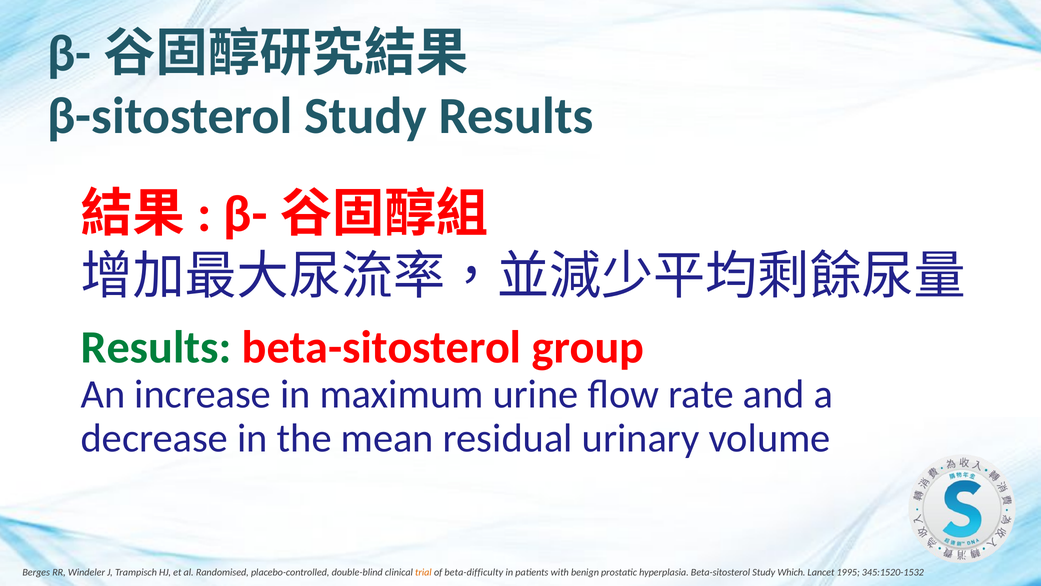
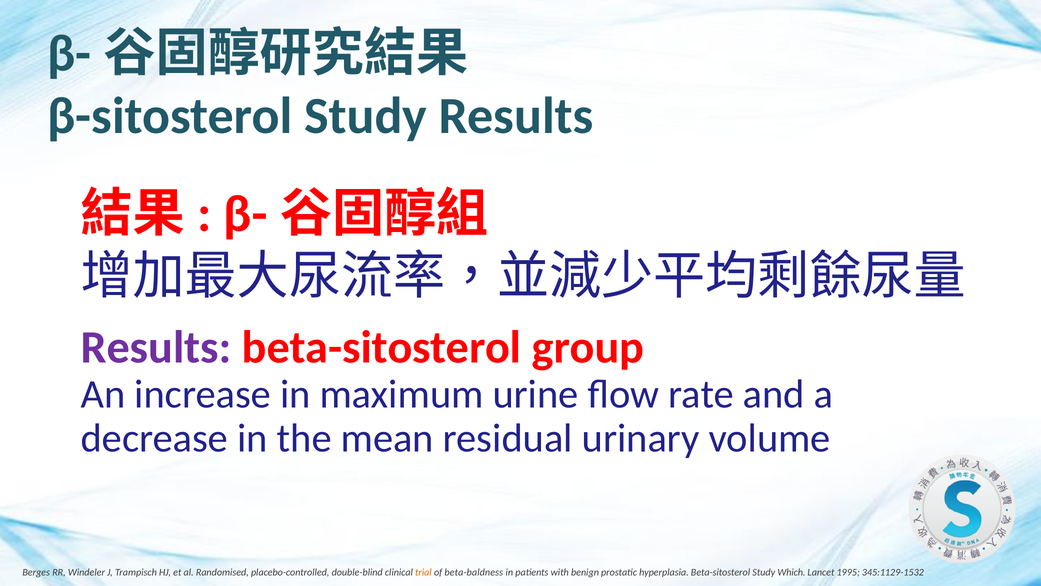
Results colour: green -> purple (156, 347)
beta-difficulty: beta-difficulty -> beta-baldness (474, 572)
345:1520-1532: 345:1520-1532 -> 345:1129-1532 (893, 572)
